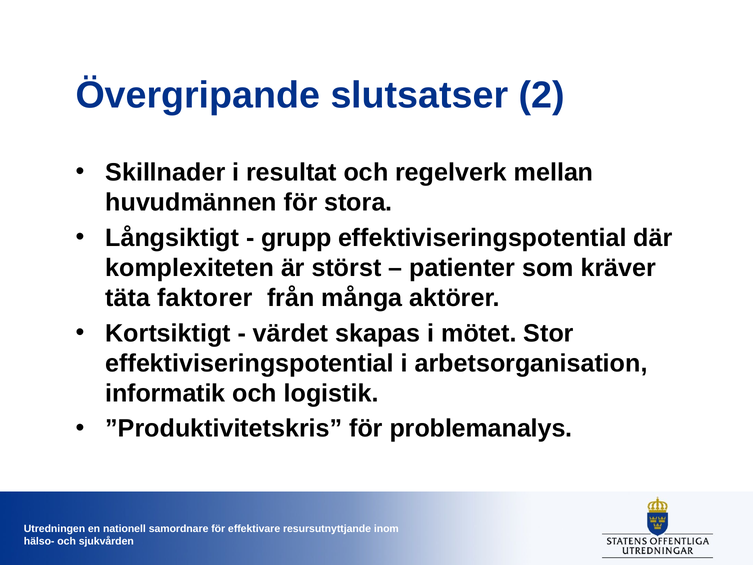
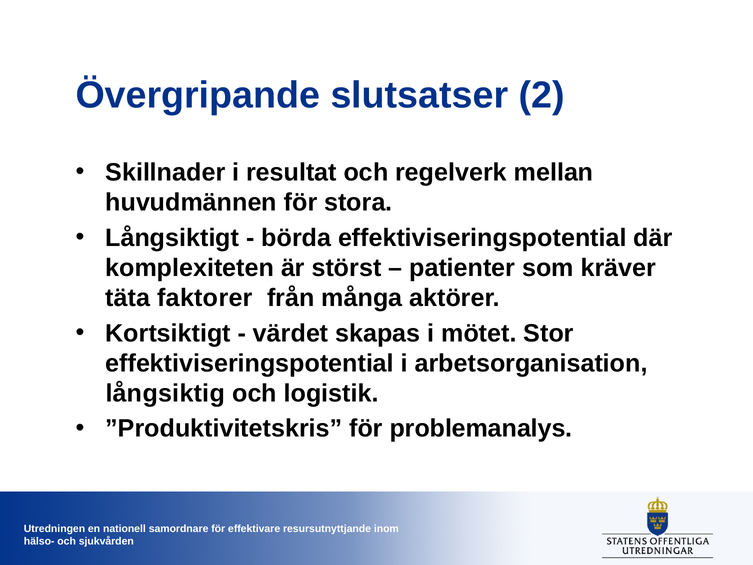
grupp: grupp -> börda (296, 238)
informatik: informatik -> långsiktig (165, 393)
